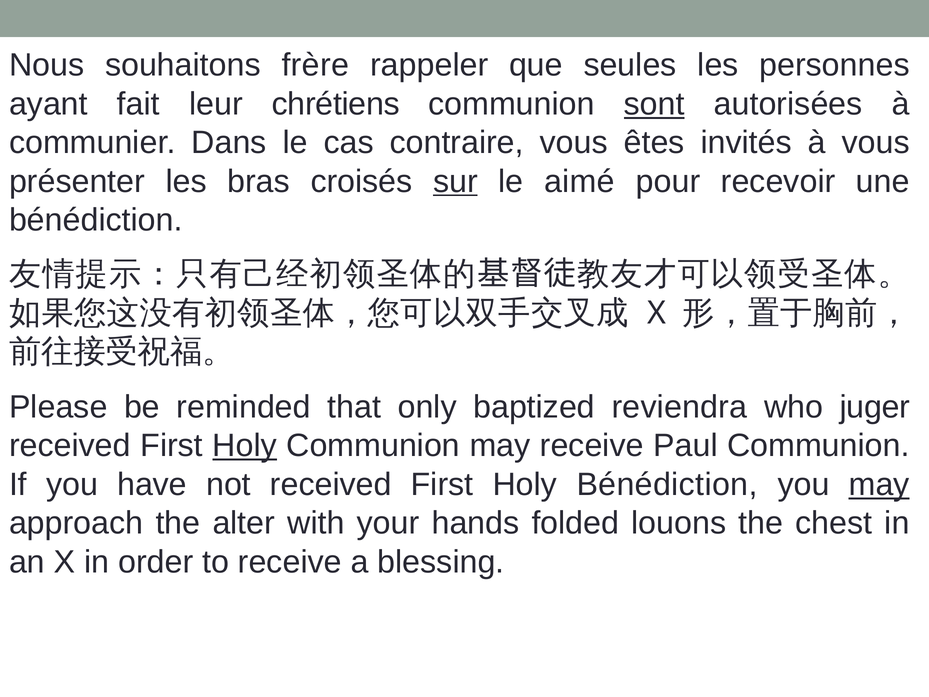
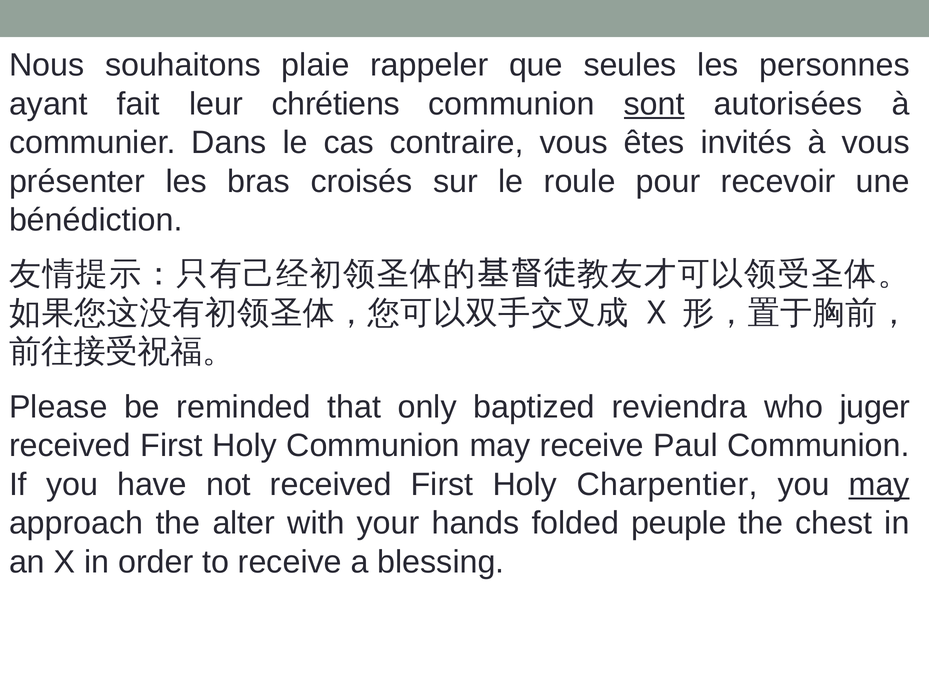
frère: frère -> plaie (315, 65)
sur underline: present -> none (455, 181)
aimé: aimé -> roule (580, 181)
Holy underline: present -> none (245, 446)
Holy Bénédiction: Bénédiction -> Charpentier (667, 484)
louons: louons -> peuple (679, 523)
